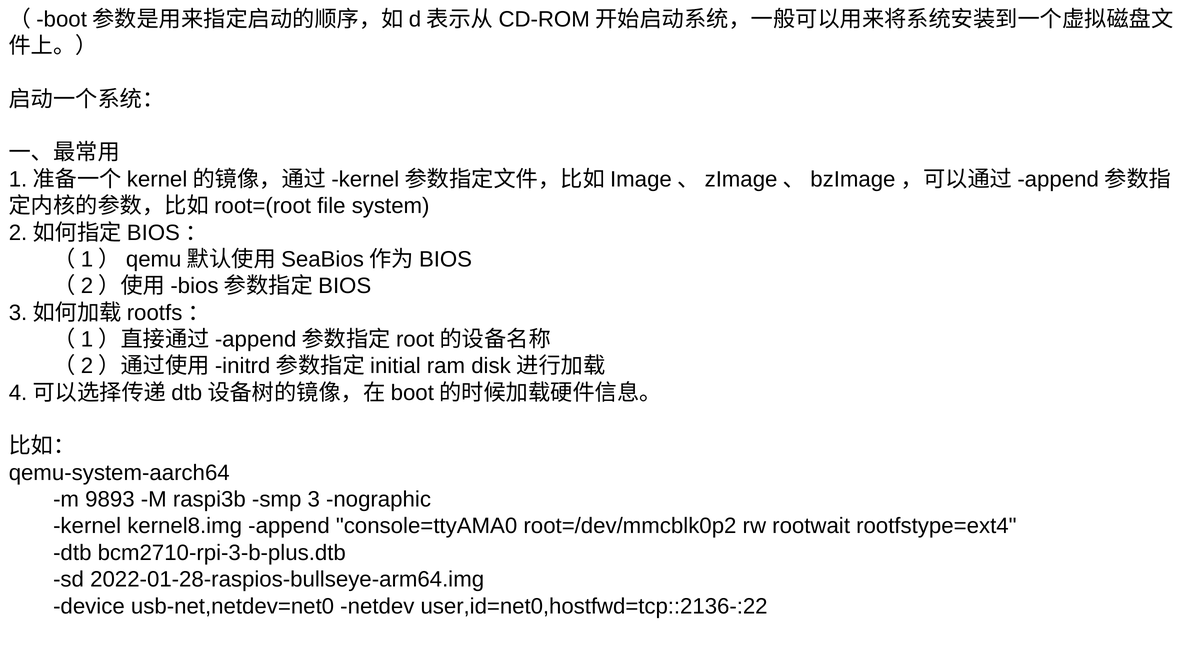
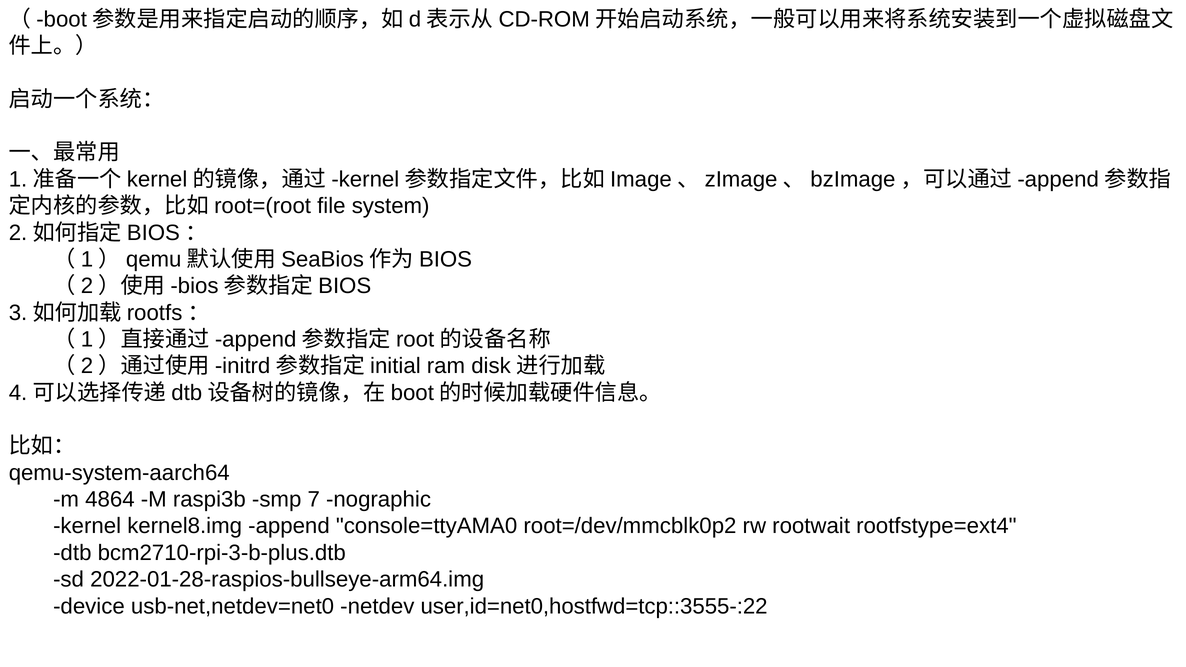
9893: 9893 -> 4864 (110, 500)
3: 3 -> 7 (314, 500)
user,id=net0,hostfwd=tcp::2136-:22: user,id=net0,hostfwd=tcp::2136-:22 -> user,id=net0,hostfwd=tcp::3555-:22 (594, 606)
